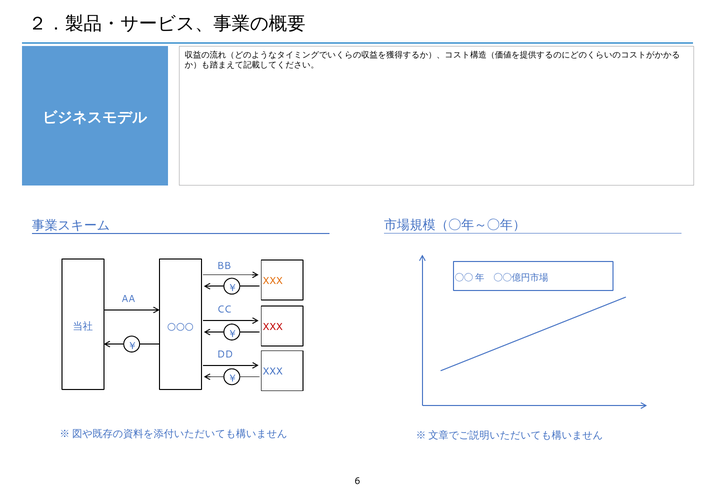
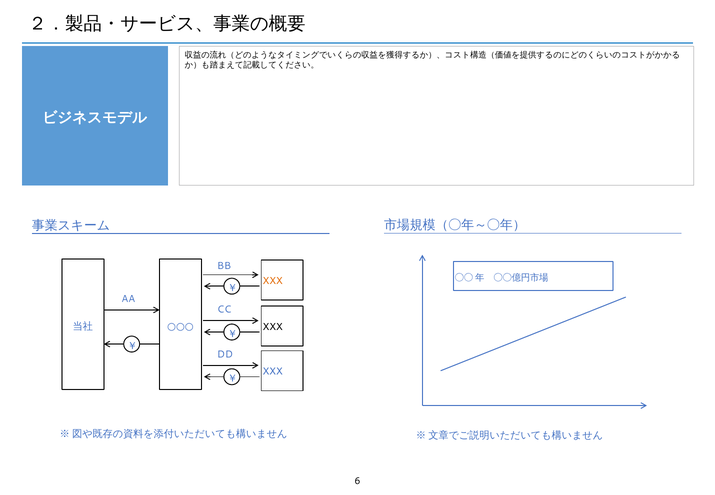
XXX colour: red -> black (273, 327)
